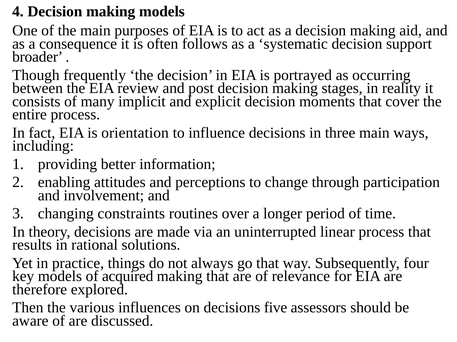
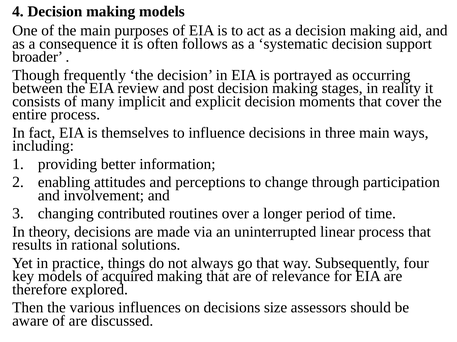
orientation: orientation -> themselves (135, 133)
constraints: constraints -> contributed (131, 214)
five: five -> size (276, 308)
